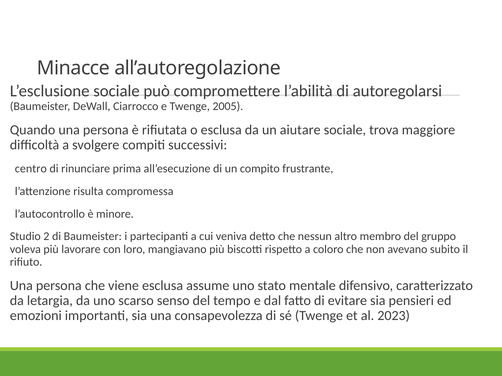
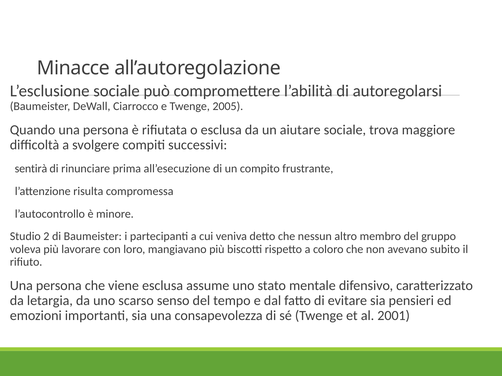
centro: centro -> sentirà (31, 169)
2023: 2023 -> 2001 (394, 316)
